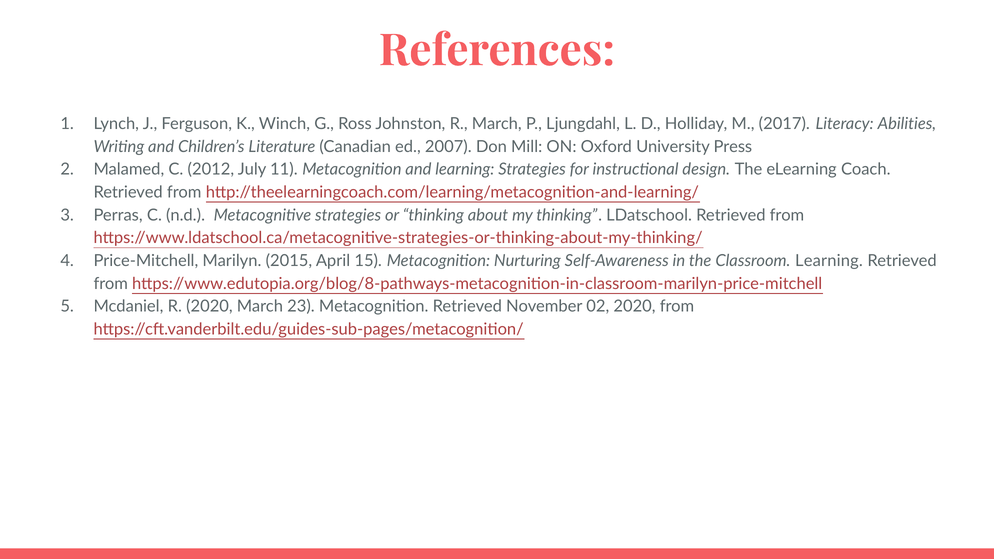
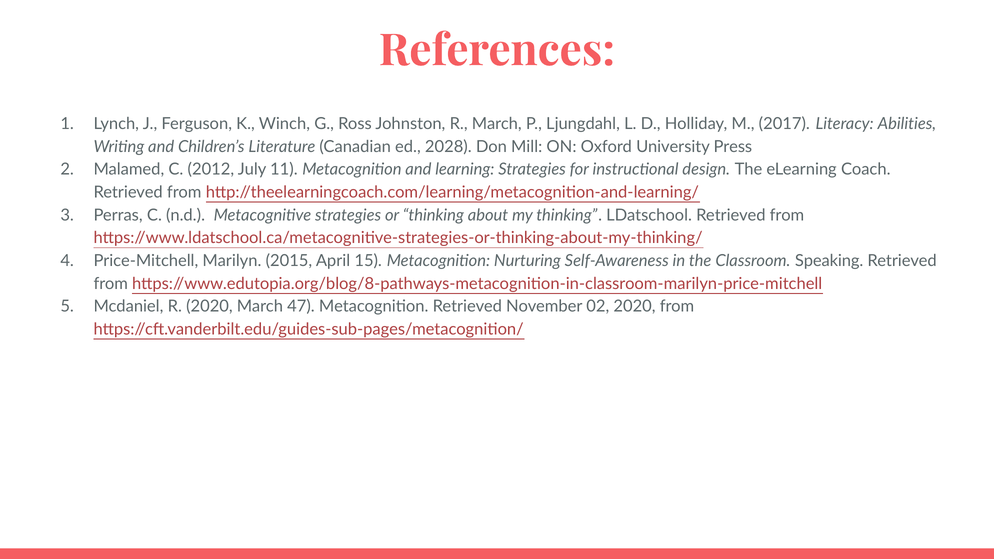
2007: 2007 -> 2028 (448, 147)
Classroom Learning: Learning -> Speaking (829, 261)
23: 23 -> 47 (301, 307)
